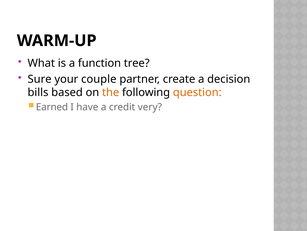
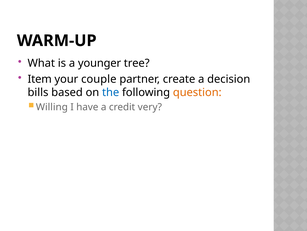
function: function -> younger (100, 63)
Sure: Sure -> Item (40, 79)
the colour: orange -> blue (111, 92)
Earned: Earned -> Willing (52, 107)
